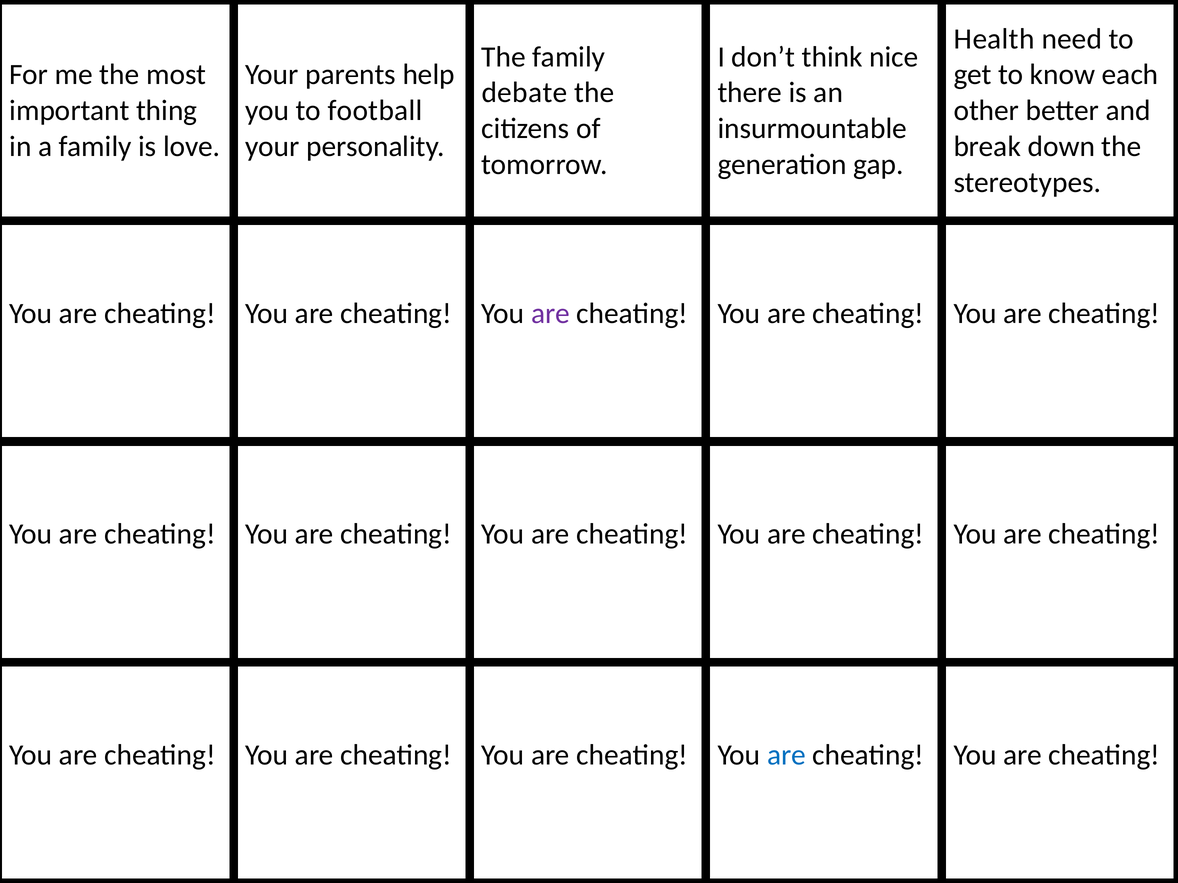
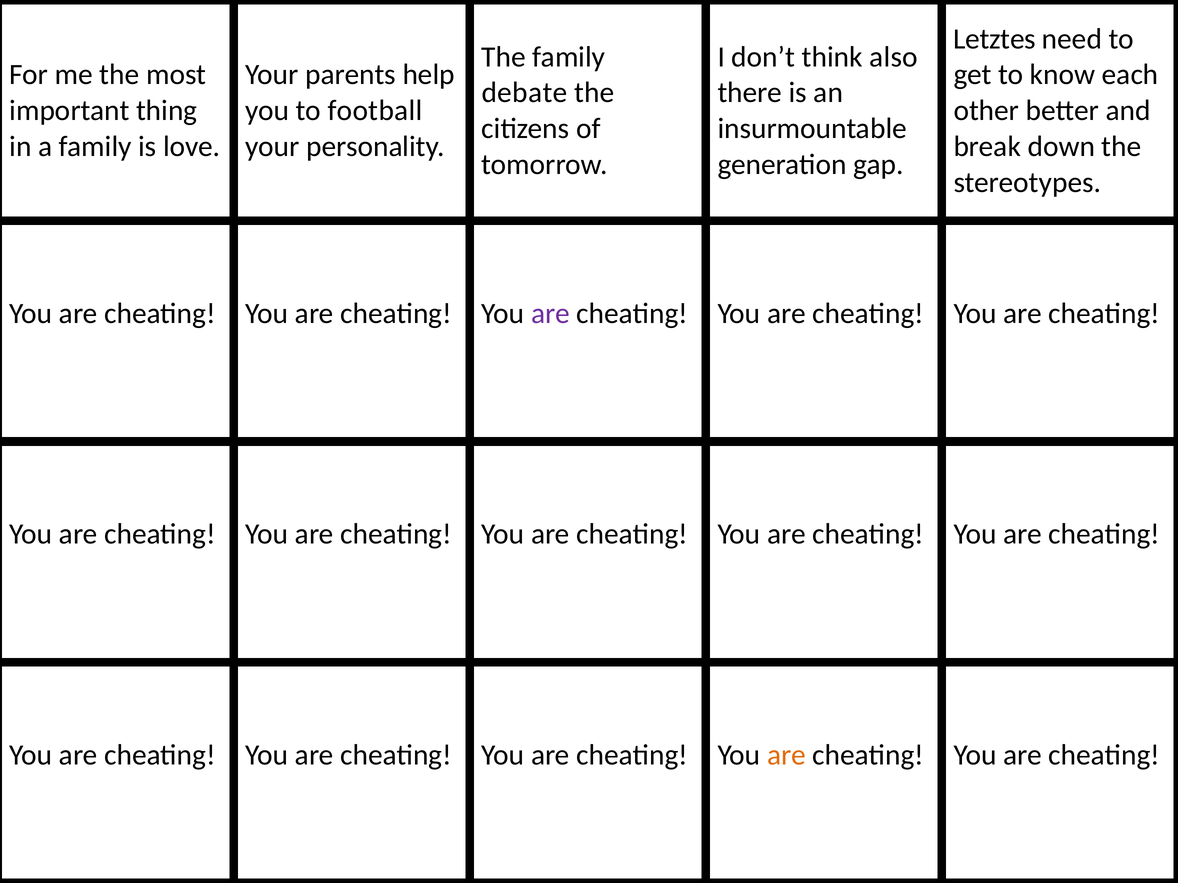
Health: Health -> Letztes (995, 39)
nice: nice -> also (894, 57)
are colour: blue -> orange (786, 755)
